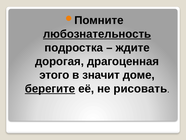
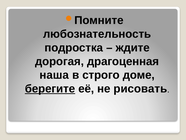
любознательность underline: present -> none (97, 34)
этого: этого -> наша (54, 75)
значит: значит -> строго (101, 75)
